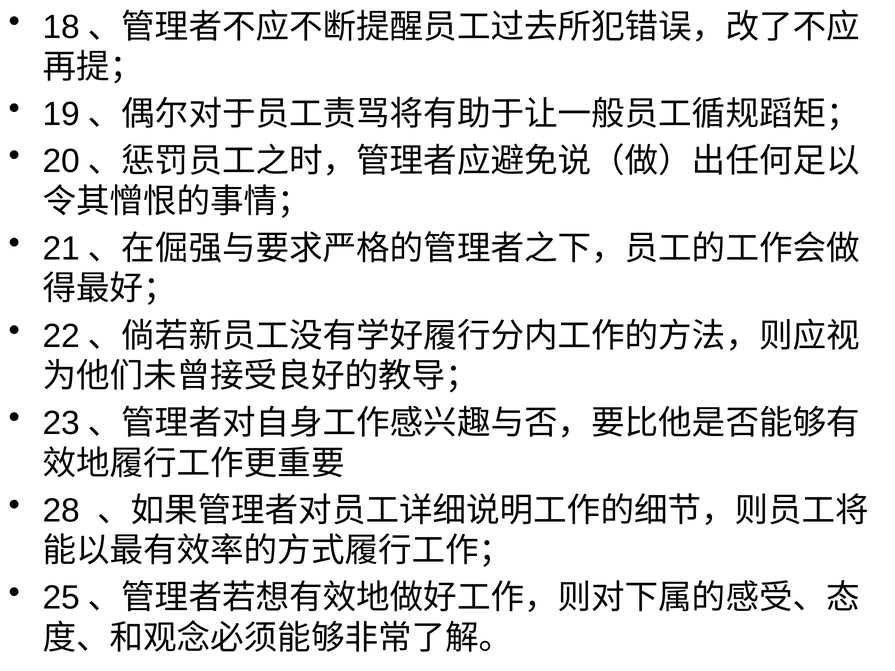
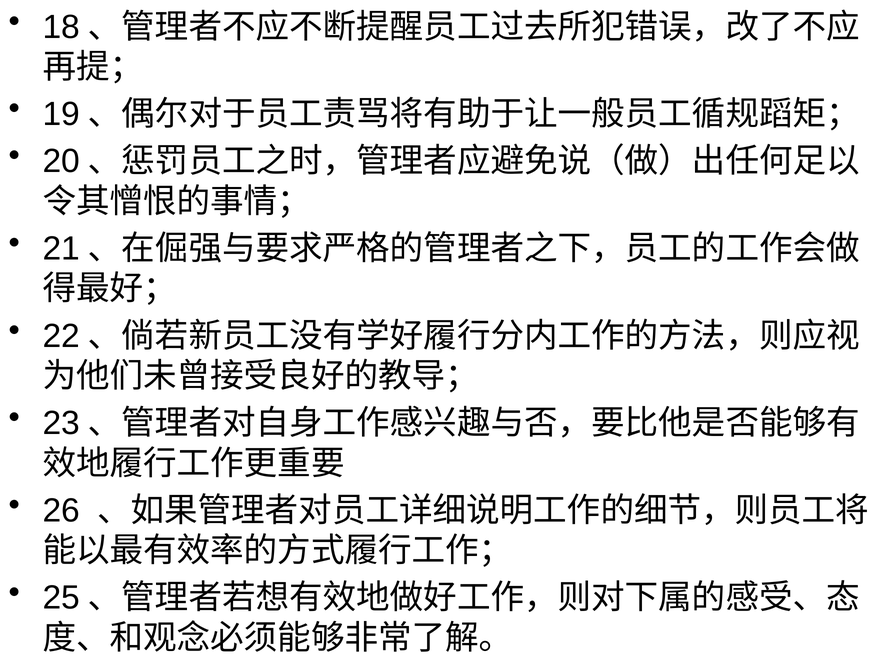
28: 28 -> 26 (61, 511)
